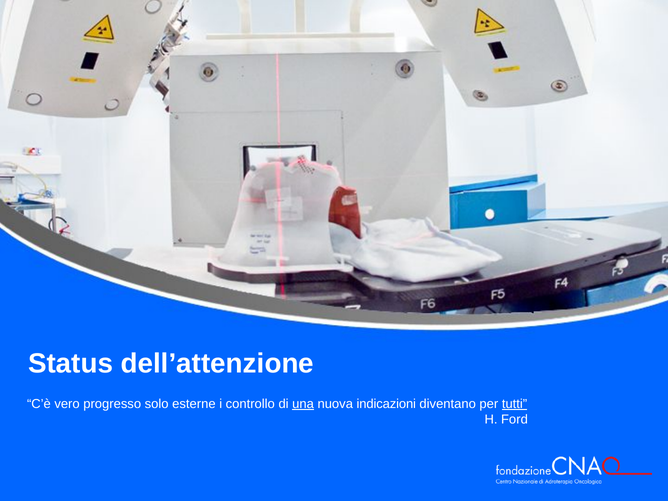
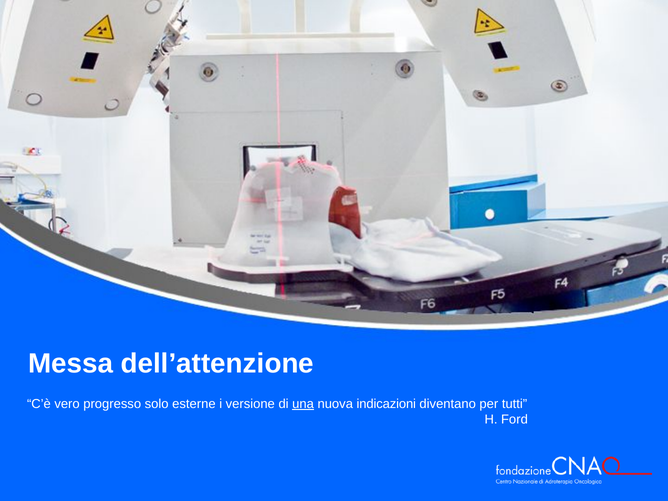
Status: Status -> Messa (71, 364)
controllo: controllo -> versione (250, 404)
tutti underline: present -> none (515, 404)
